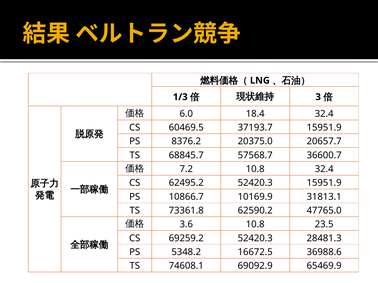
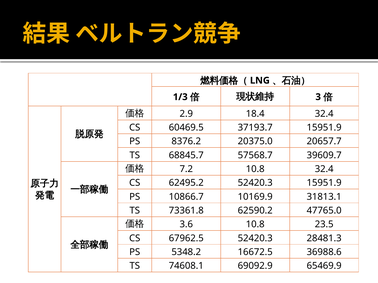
6.0: 6.0 -> 2.9 (186, 114)
36600.7: 36600.7 -> 39609.7 (324, 155)
69259.2: 69259.2 -> 67962.5 (186, 239)
